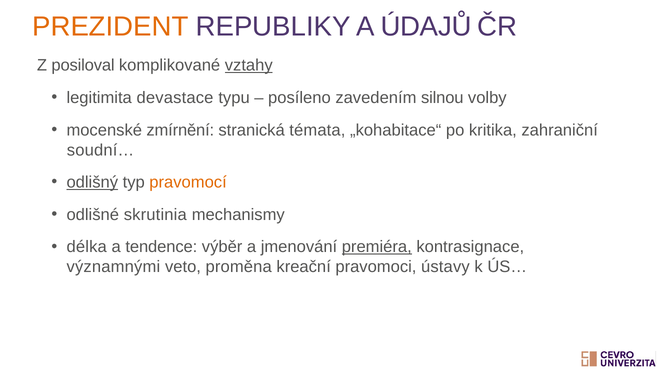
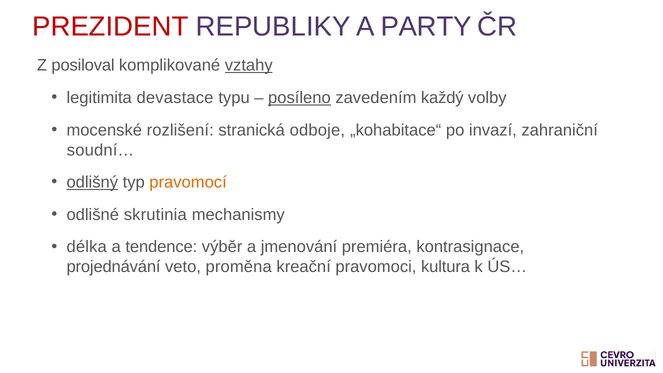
PREZIDENT colour: orange -> red (110, 26)
ÚDAJŮ: ÚDAJŮ -> PARTY (426, 26)
posíleno underline: none -> present (299, 98)
silnou: silnou -> každý (442, 98)
zmírnění: zmírnění -> rozlišení (180, 130)
témata: témata -> odboje (317, 130)
kritika: kritika -> invazí (493, 130)
premiéra underline: present -> none (377, 247)
významnými: významnými -> projednávání (114, 267)
ústavy: ústavy -> kultura (446, 267)
